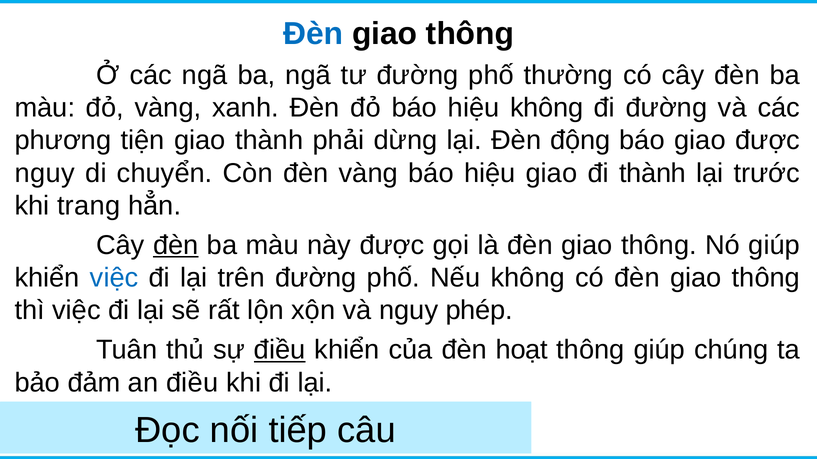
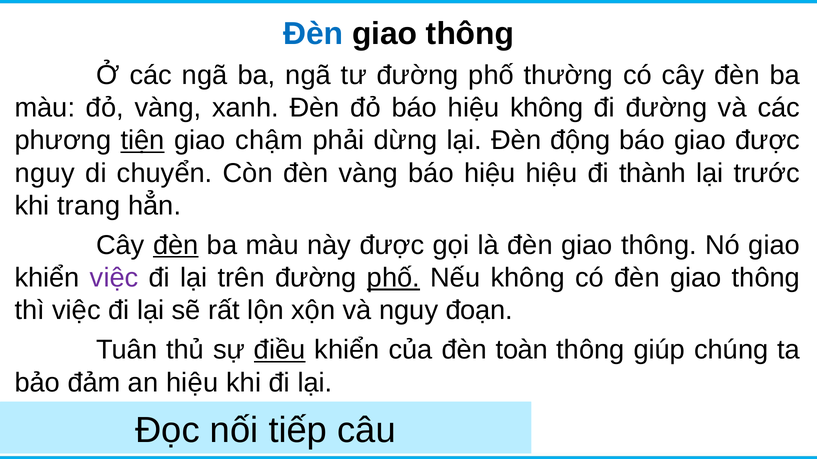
tiện underline: none -> present (143, 141)
giao thành: thành -> chậm (269, 141)
hiệu giao: giao -> hiệu (552, 173)
Nó giúp: giúp -> giao (774, 246)
việc colour: blue -> purple (114, 278)
phố underline: none -> present (393, 278)
phép: phép -> đoạn (479, 311)
hoạt: hoạt -> toàn (522, 350)
an điều: điều -> hiệu (192, 383)
